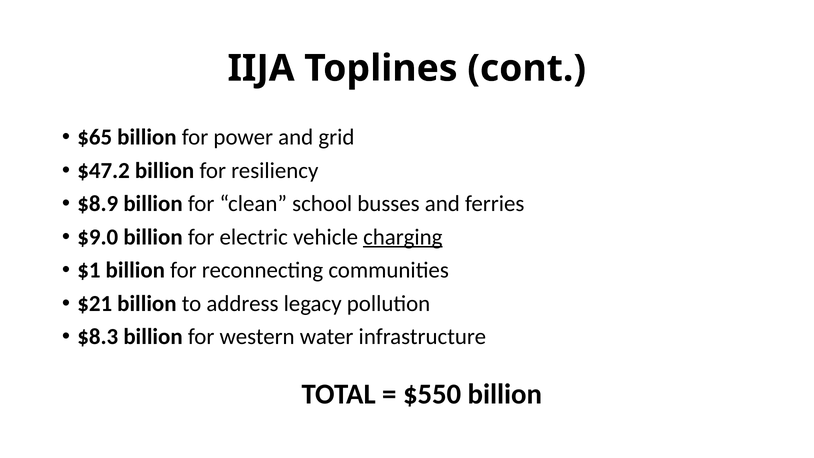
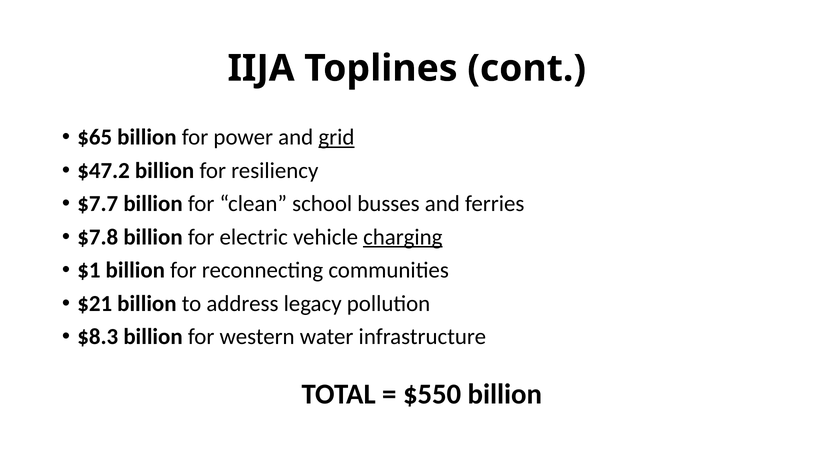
grid underline: none -> present (336, 137)
$8.9: $8.9 -> $7.7 (98, 204)
$9.0: $9.0 -> $7.8 (98, 237)
